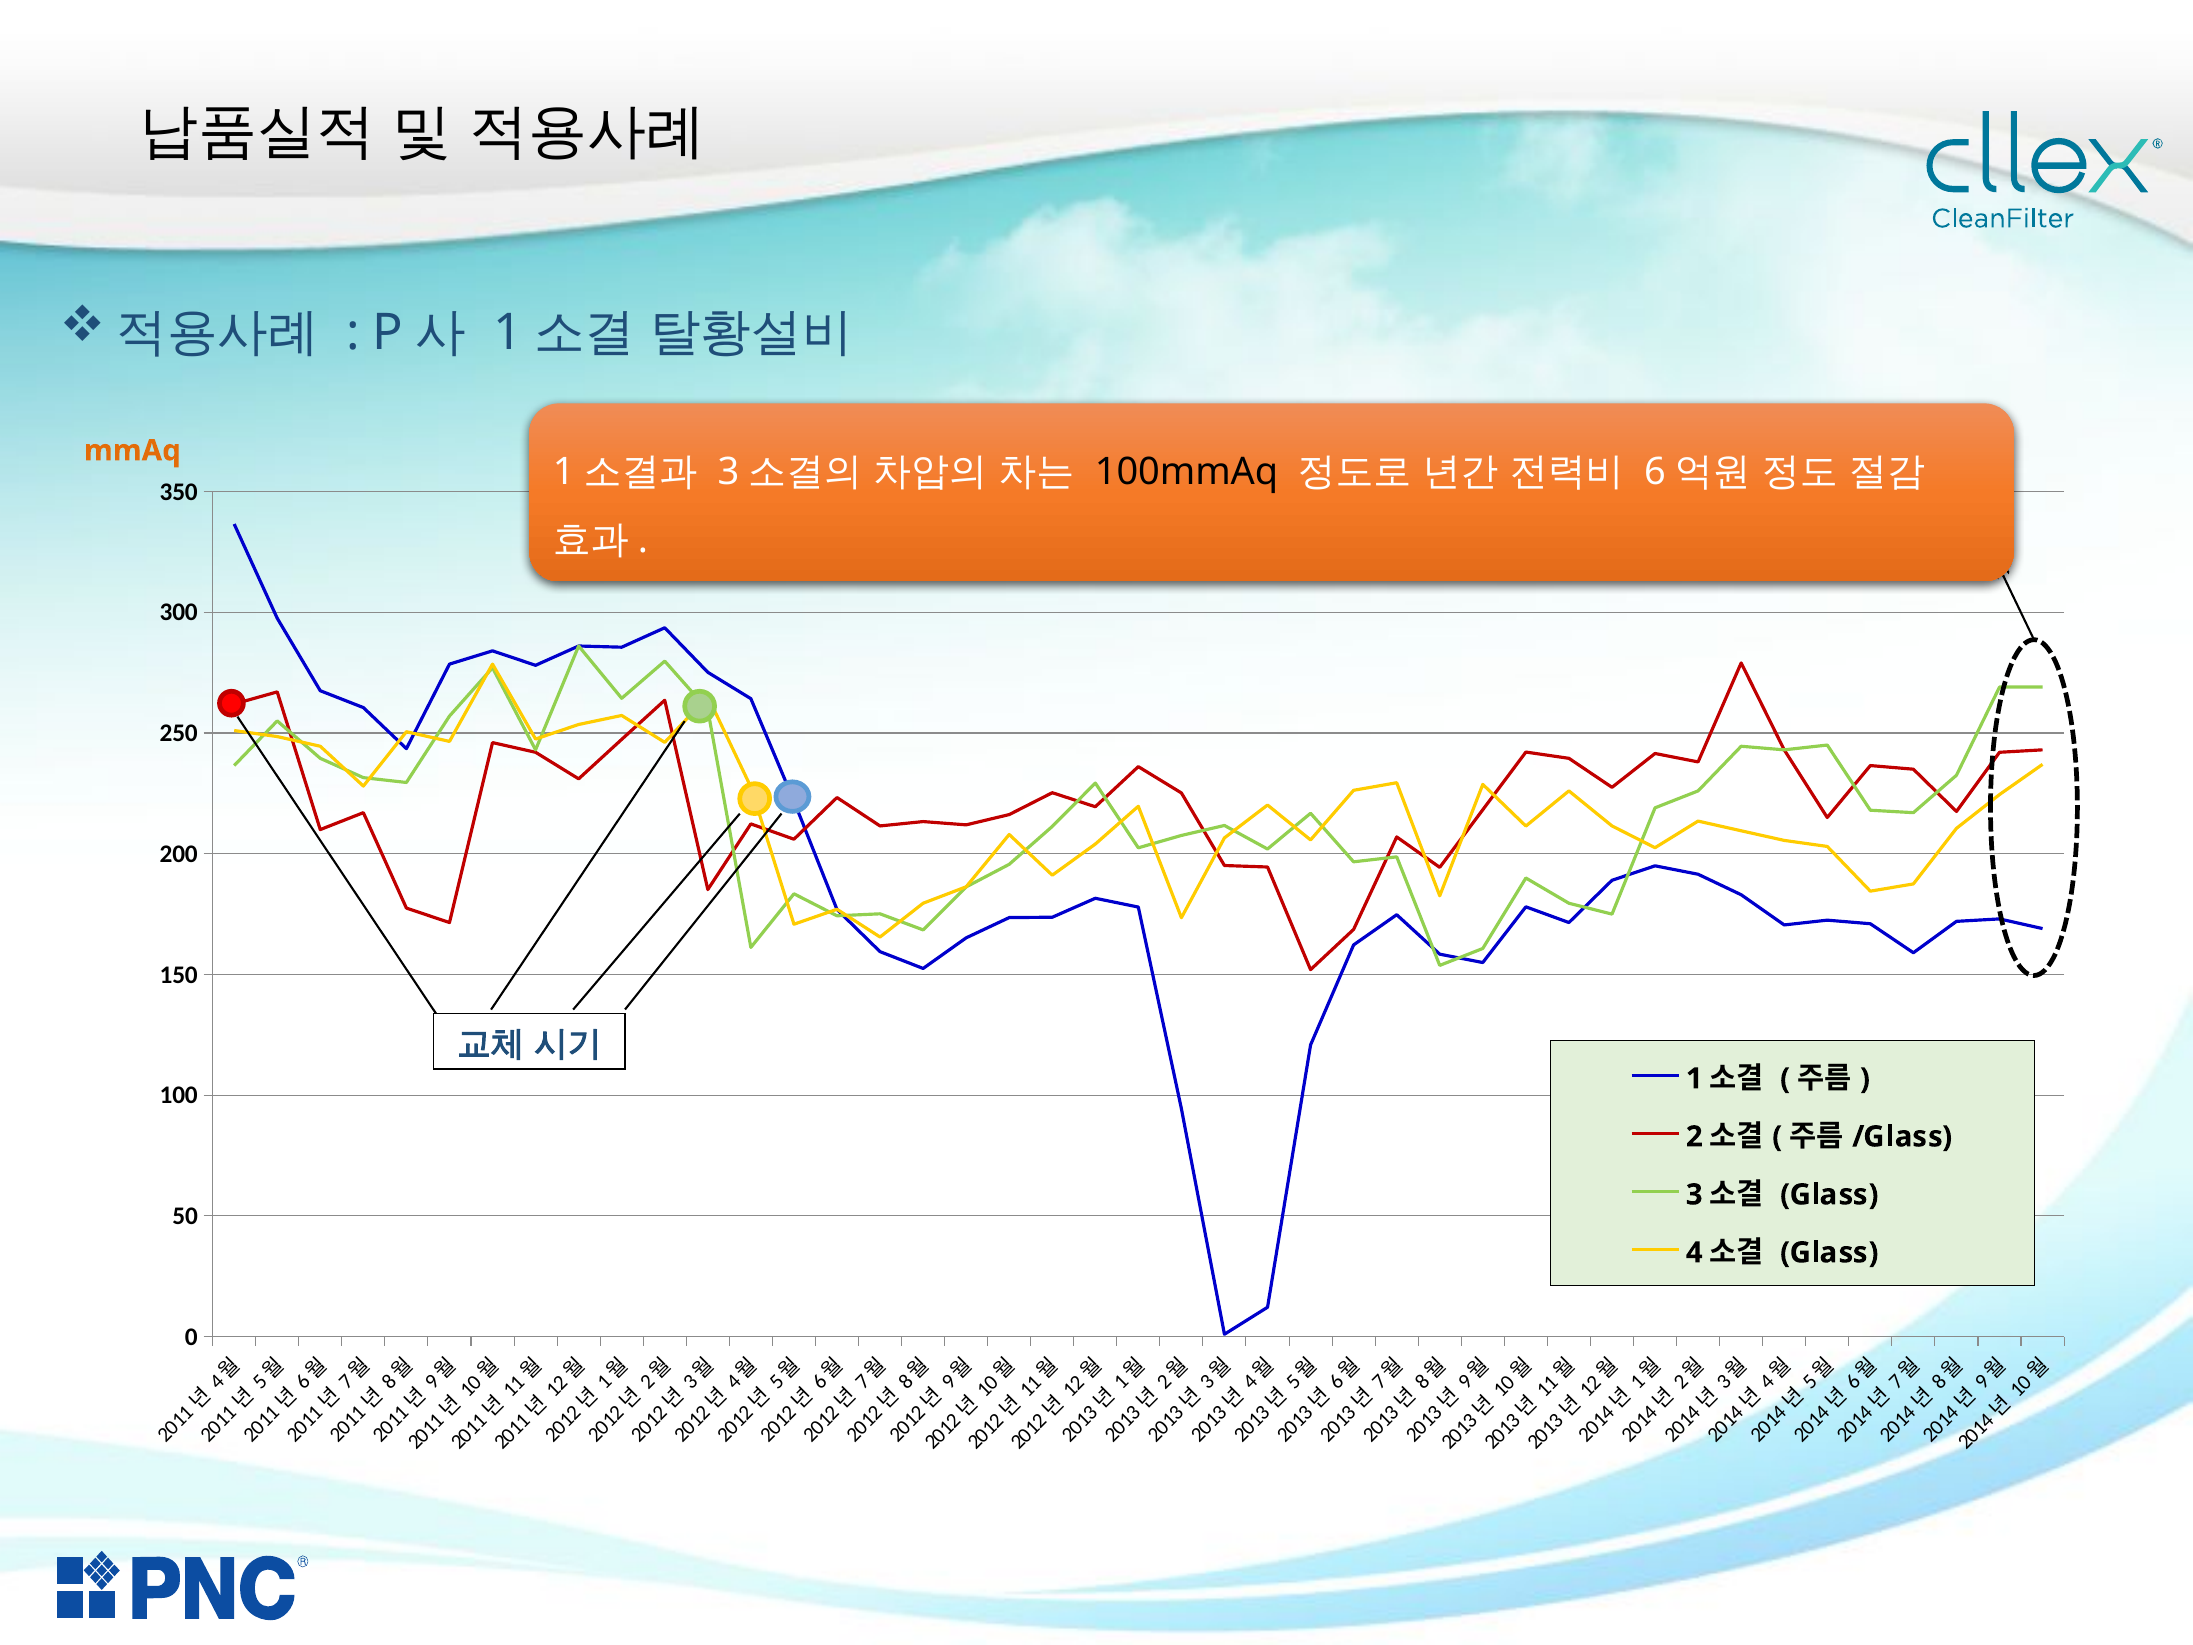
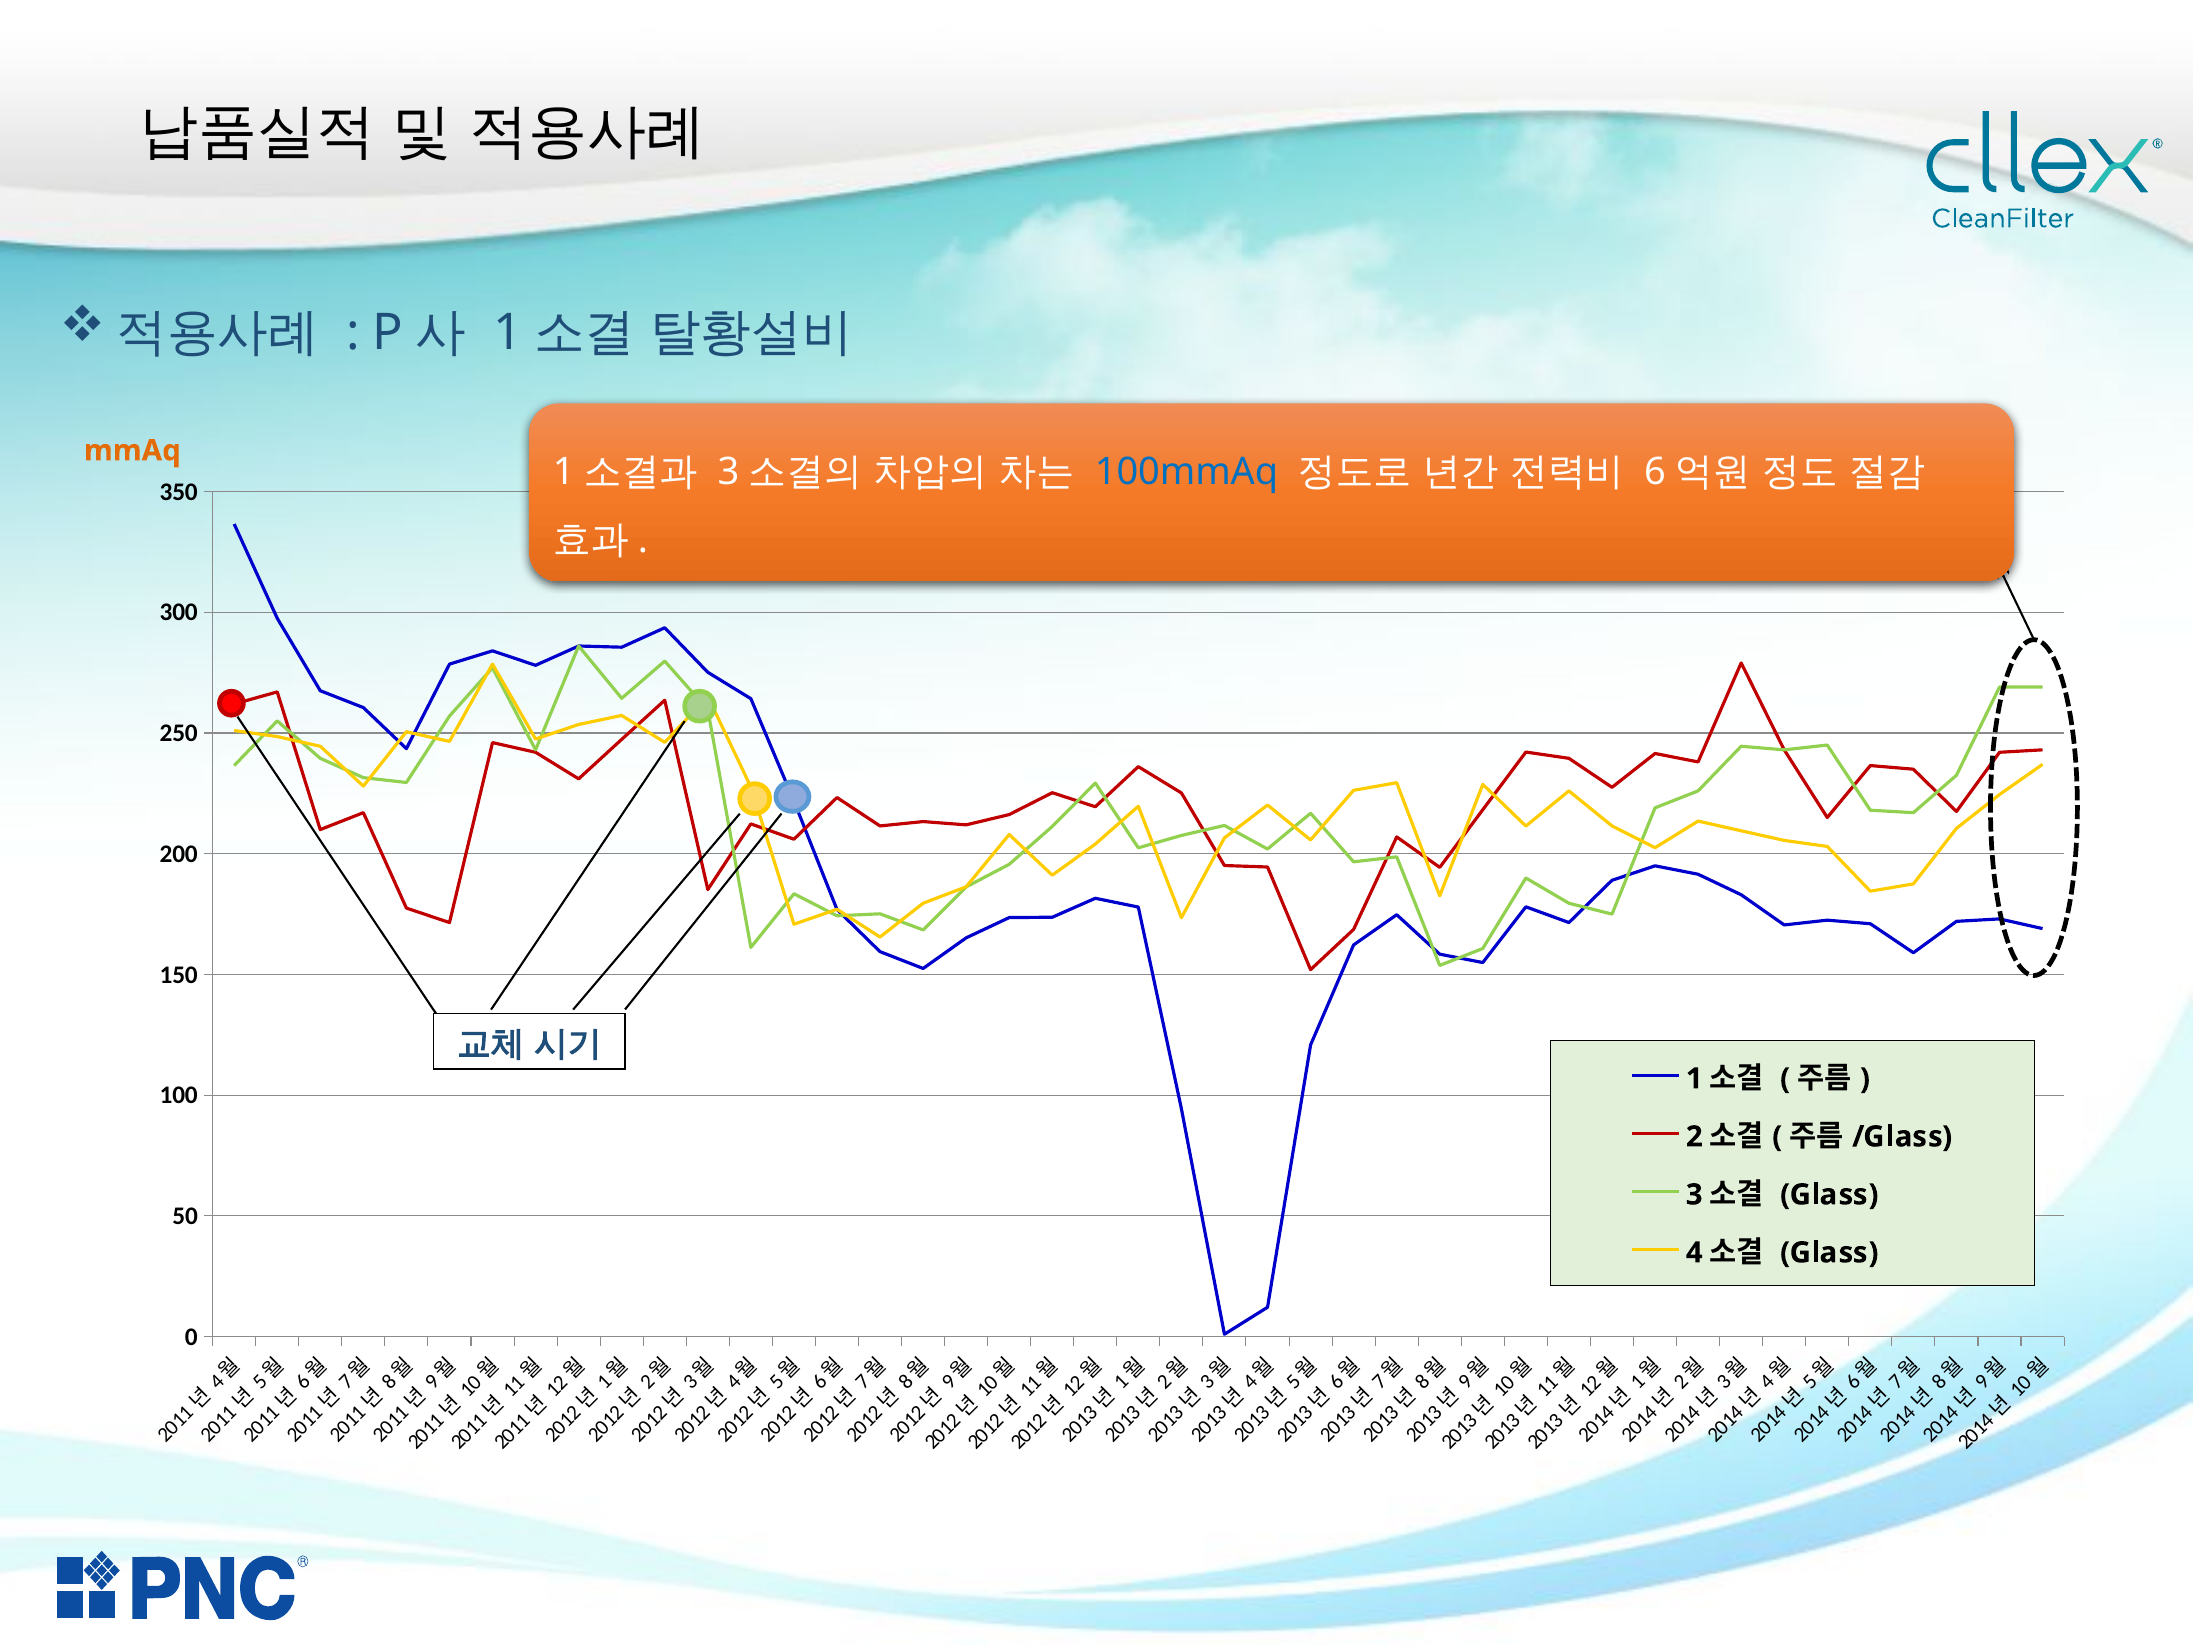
100mmAq colour: black -> blue (1187, 472)
